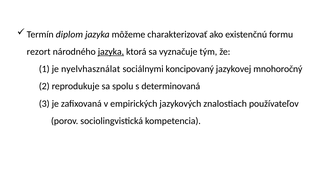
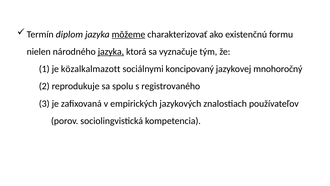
môžeme underline: none -> present (128, 34)
rezort: rezort -> nielen (39, 52)
nyelvhasználat: nyelvhasználat -> közalkalmazott (91, 69)
determinovaná: determinovaná -> registrovaného (171, 86)
